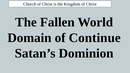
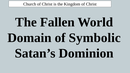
Continue: Continue -> Symbolic (95, 38)
